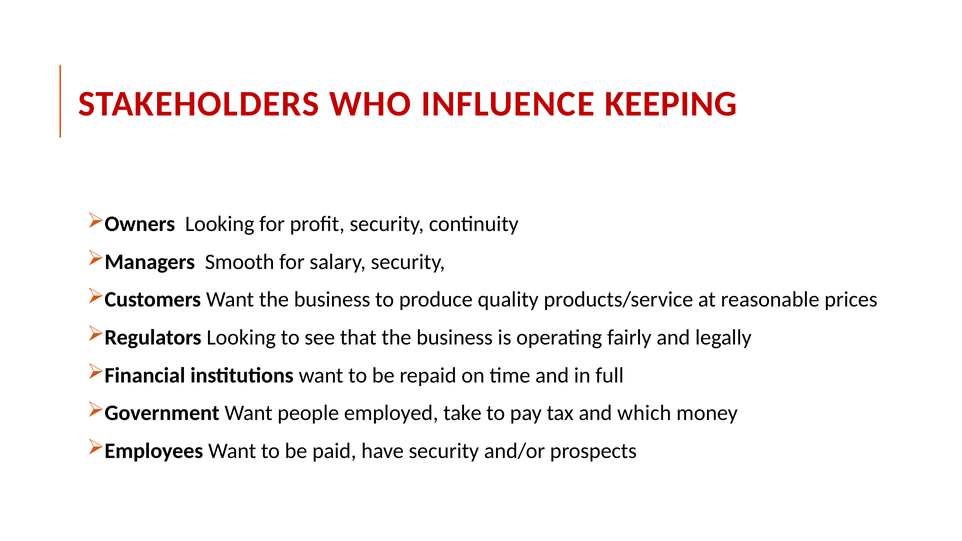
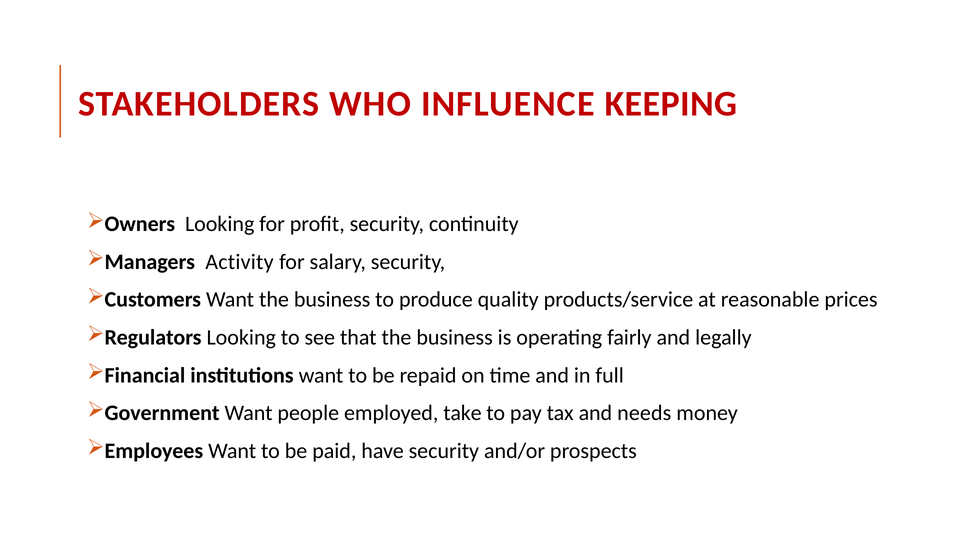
Smooth: Smooth -> Activity (239, 262)
which: which -> needs (644, 413)
